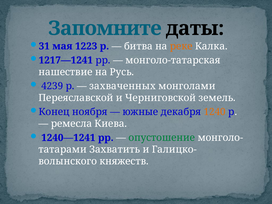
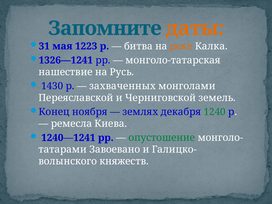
даты colour: black -> orange (195, 28)
1217—1241: 1217—1241 -> 1326—1241 (66, 60)
4239: 4239 -> 1430 (52, 86)
южные: южные -> землях (140, 112)
1240 colour: orange -> green (215, 112)
Захватить: Захватить -> Завоевано (115, 150)
